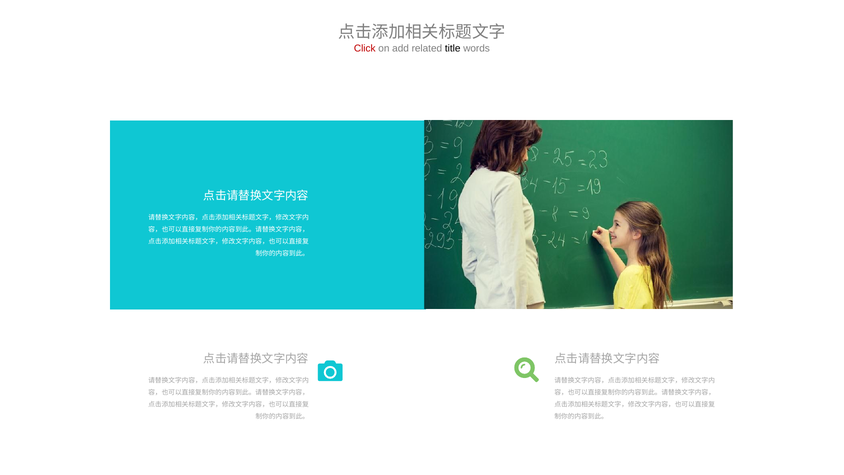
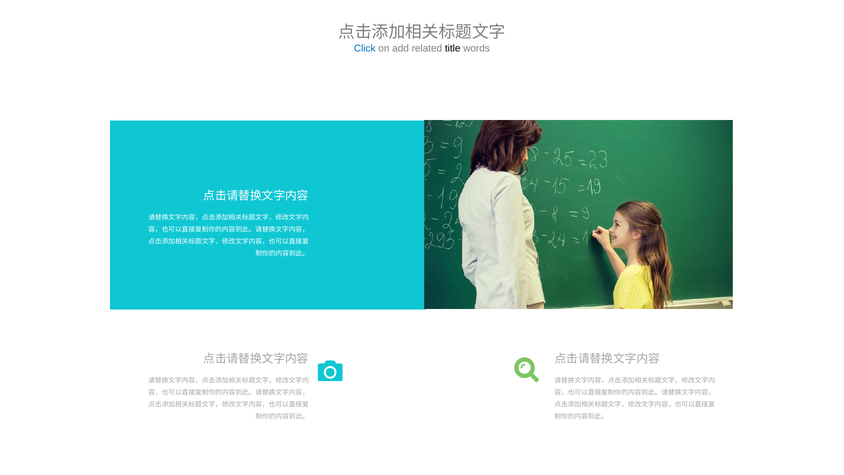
Click colour: red -> blue (365, 48)
